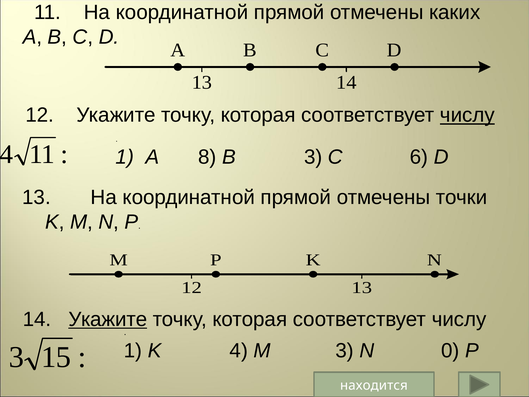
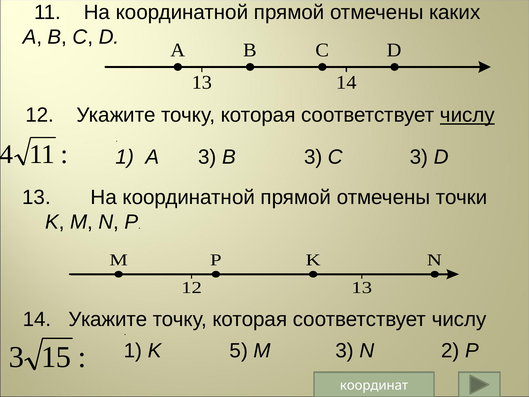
A 8: 8 -> 3 (207, 157)
C 6: 6 -> 3 (419, 157)
Укажите underline: present -> none (108, 319)
K 4: 4 -> 5 (239, 350)
0: 0 -> 2 (450, 350)
находится: находится -> координат (374, 385)
